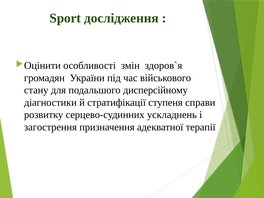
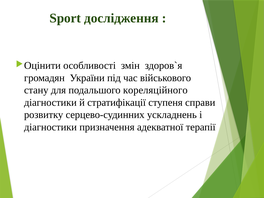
дисперсійному: дисперсійному -> кореляційного (155, 90)
загострення: загострення -> діагностики (50, 127)
